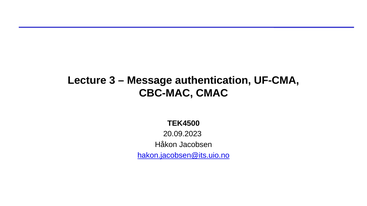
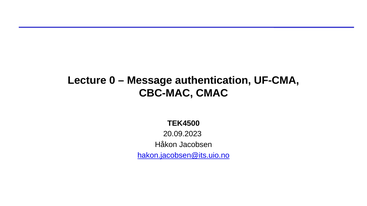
3: 3 -> 0 (112, 81)
